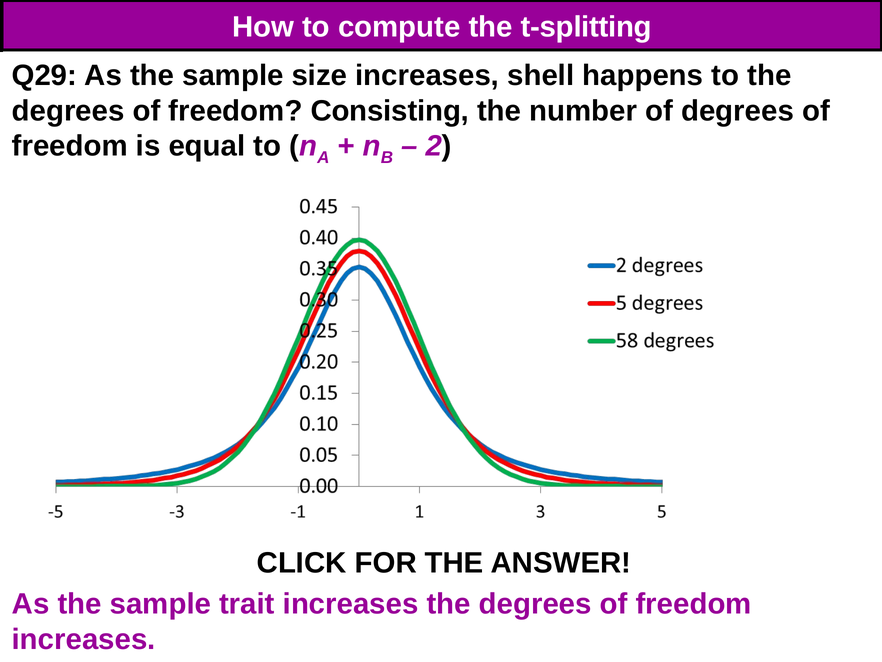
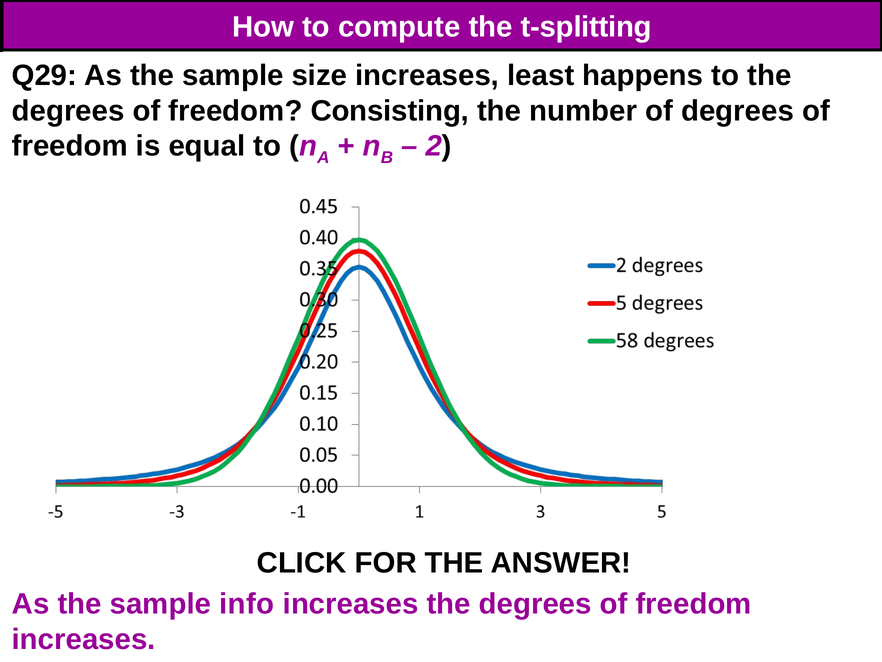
shell: shell -> least (541, 76)
trait: trait -> info (247, 604)
